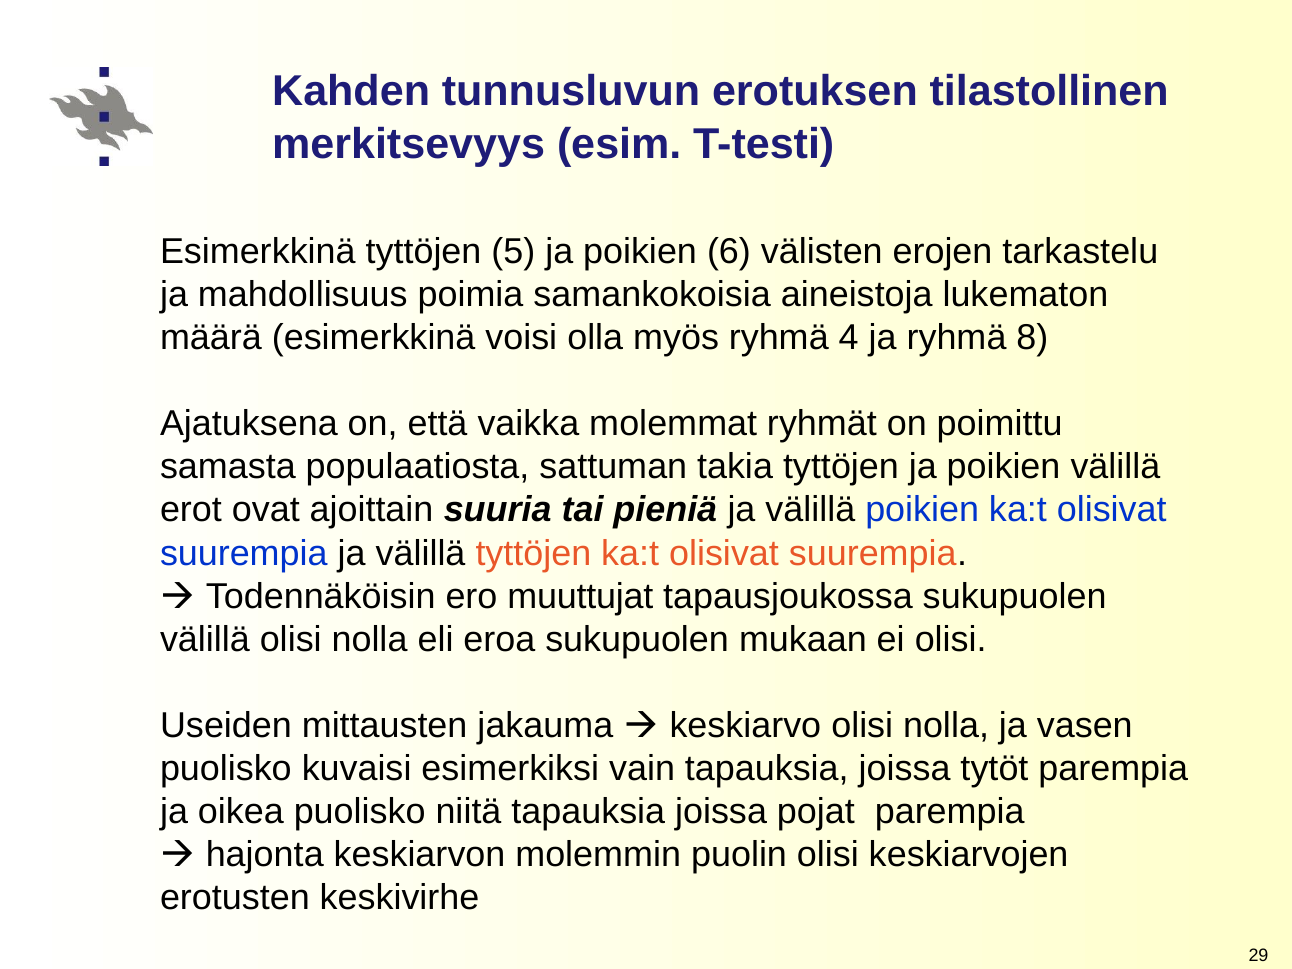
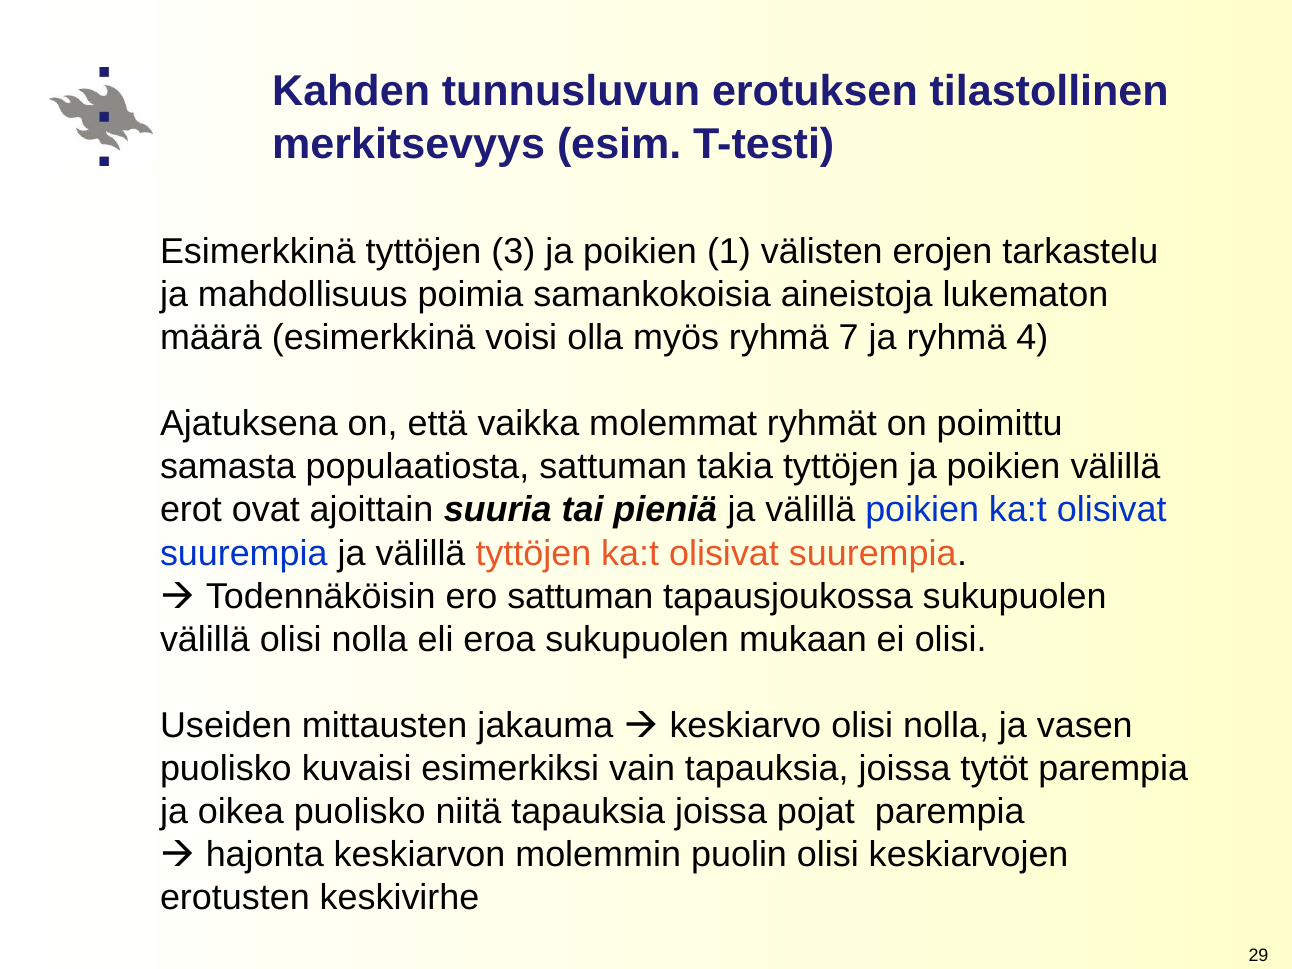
5: 5 -> 3 (513, 252)
6: 6 -> 1 (729, 252)
4: 4 -> 7 (849, 338)
8: 8 -> 4 (1032, 338)
ero muuttujat: muuttujat -> sattuman (580, 596)
